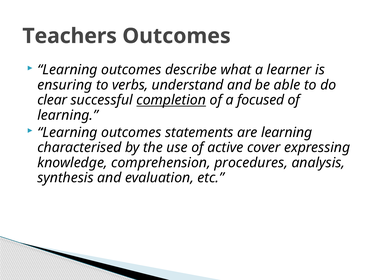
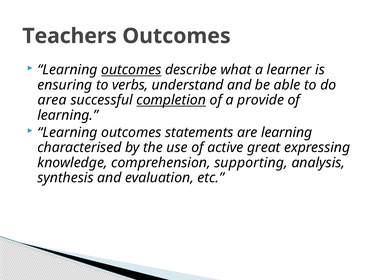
outcomes underline: none -> present (131, 70)
clear: clear -> area (52, 100)
focused: focused -> provide (261, 100)
cover: cover -> great (264, 148)
procedures: procedures -> supporting (251, 163)
